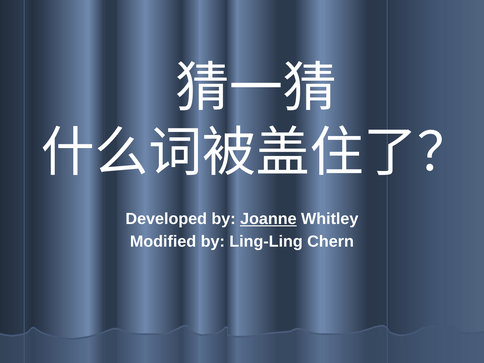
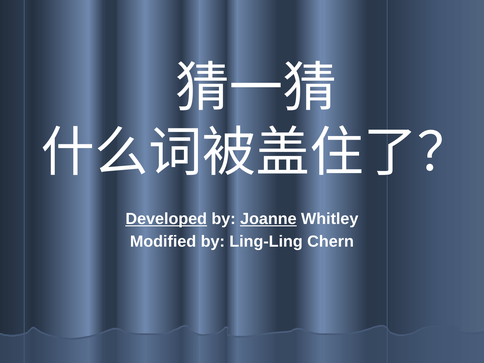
Developed underline: none -> present (166, 219)
